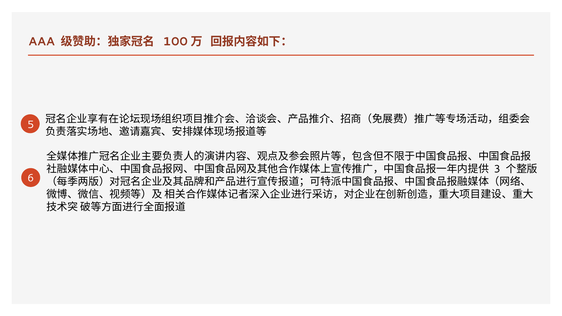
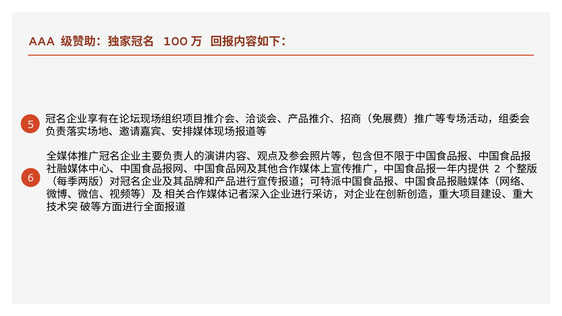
3: 3 -> 2 (497, 169)
